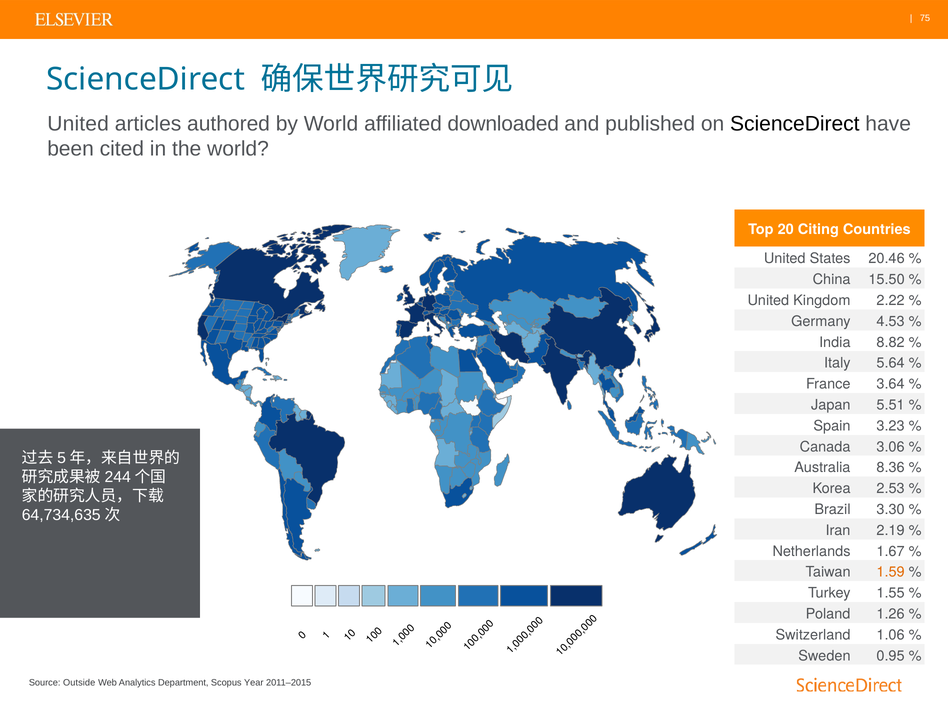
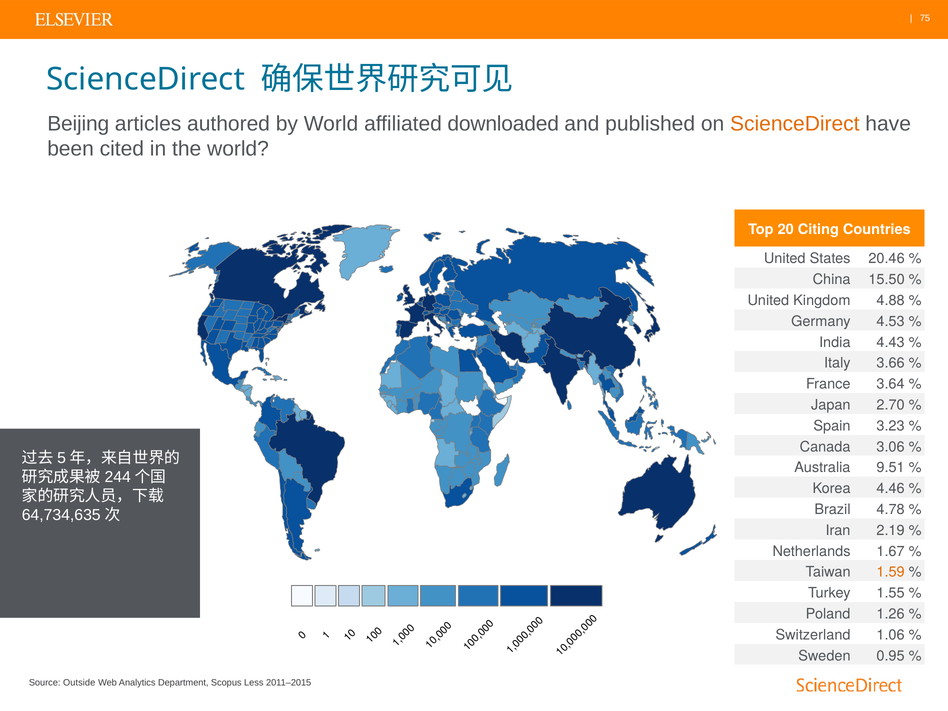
United: United -> Beijing (78, 124)
ScienceDirect colour: black -> orange (795, 124)
2.22: 2.22 -> 4.88 (891, 300)
8.82: 8.82 -> 4.43 (891, 342)
5.64: 5.64 -> 3.66 (891, 363)
5.51: 5.51 -> 2.70 (891, 405)
8.36: 8.36 -> 9.51 (891, 468)
2.53: 2.53 -> 4.46 (891, 489)
3.30: 3.30 -> 4.78 (891, 509)
Year: Year -> Less (254, 683)
